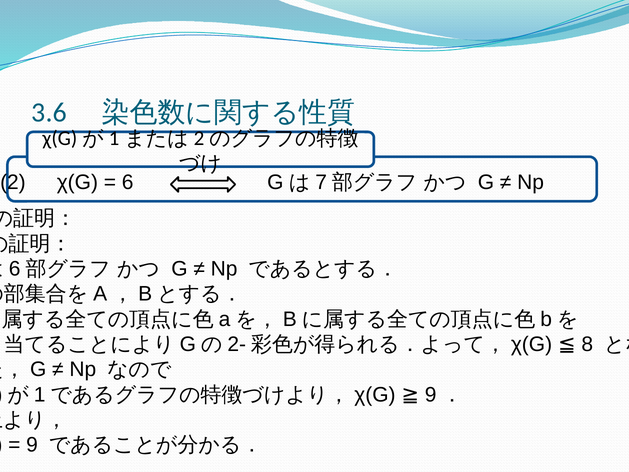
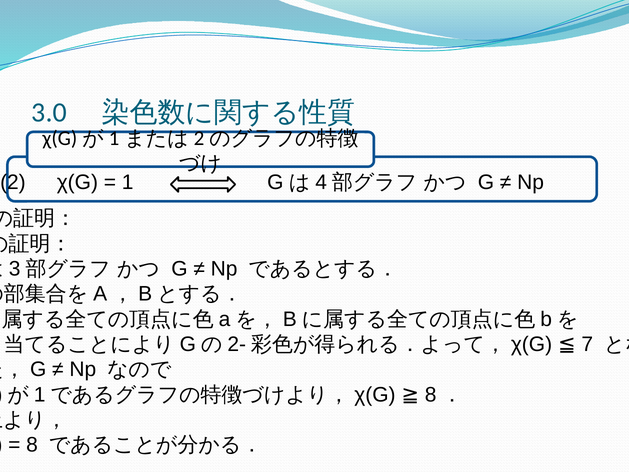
3.6: 3.6 -> 3.0 (49, 112)
6: 6 -> 1 (128, 182)
7: 7 -> 4 (321, 182)
6: 6 -> 3 (15, 269)
8: 8 -> 7 (587, 344)
χ(G 9: 9 -> 8 (431, 394)
9: 9 -> 8 (32, 445)
